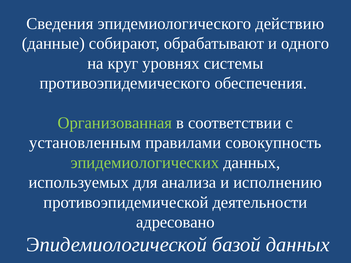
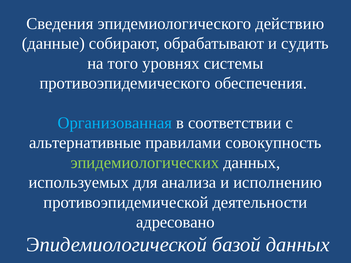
одного: одного -> судить (305, 43)
круг: круг -> того (123, 63)
Организованная colour: light green -> light blue (115, 123)
установленным: установленным -> альтернативные (85, 143)
